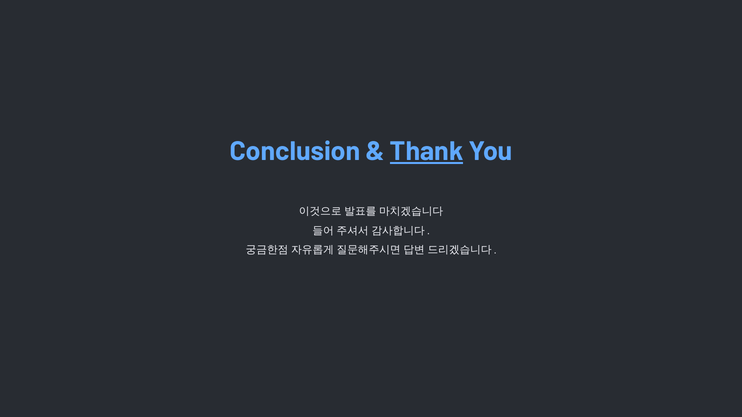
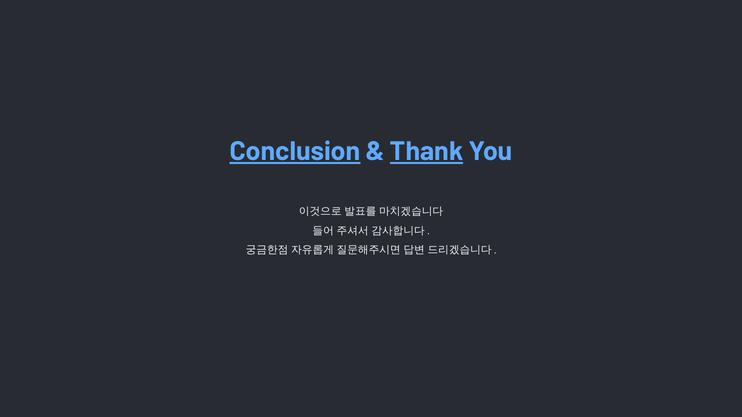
Conclusion underline: none -> present (295, 152)
